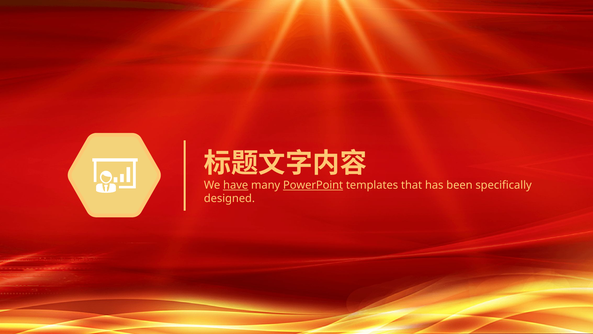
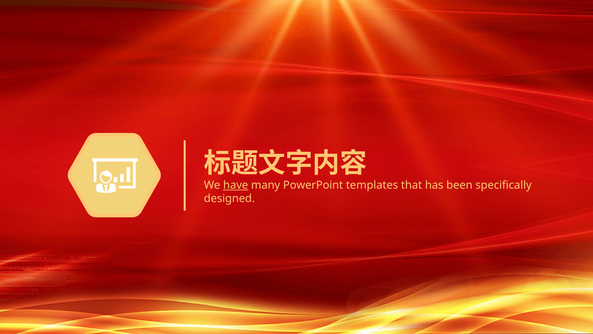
PowerPoint underline: present -> none (313, 185)
